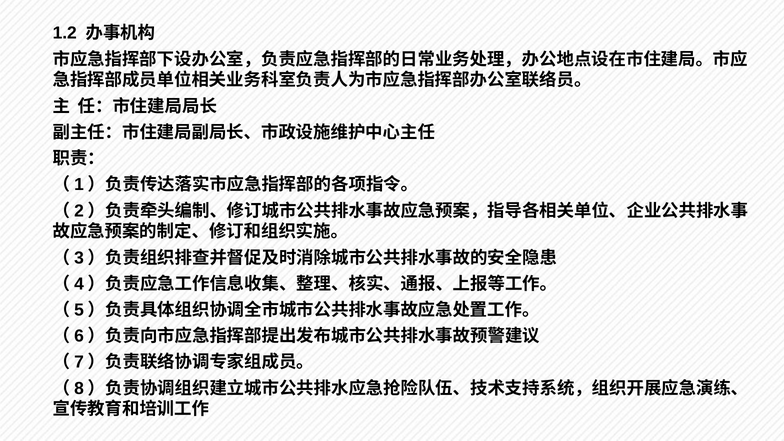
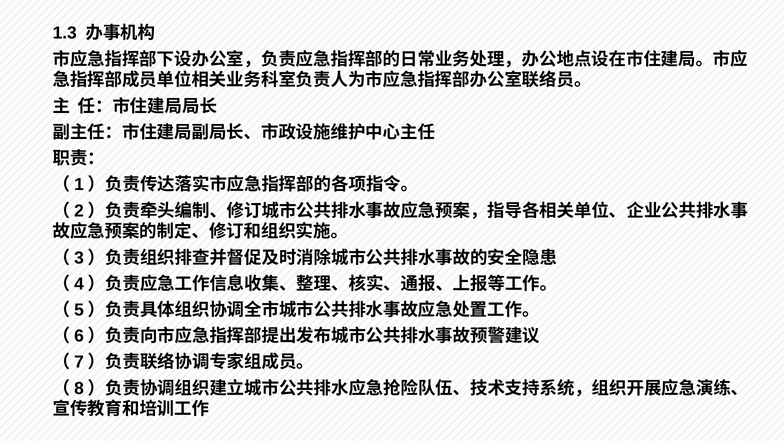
1.2: 1.2 -> 1.3 (65, 33)
